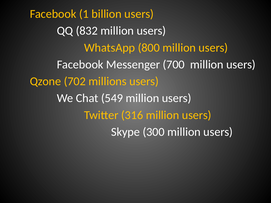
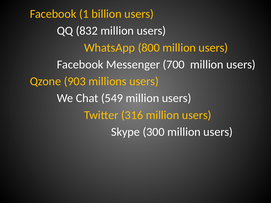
702: 702 -> 903 (75, 81)
